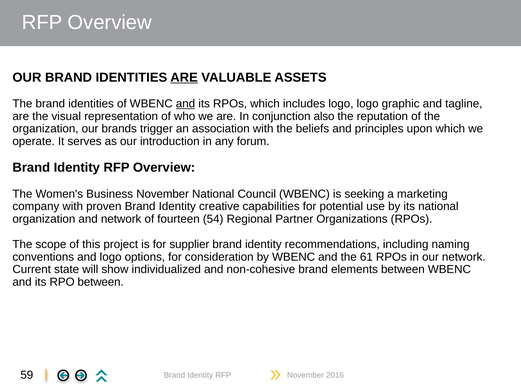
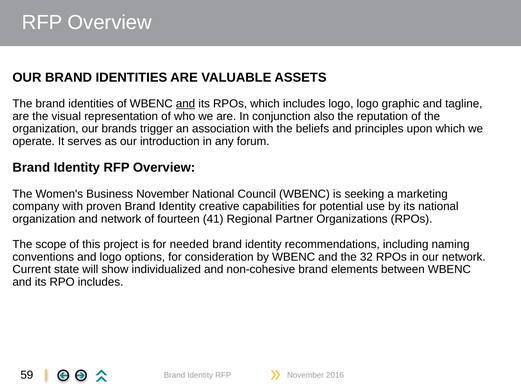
ARE underline: present -> none (184, 77)
54: 54 -> 41 (213, 219)
supplier: supplier -> needed (189, 244)
61: 61 -> 32 (366, 257)
RPO between: between -> includes (101, 282)
